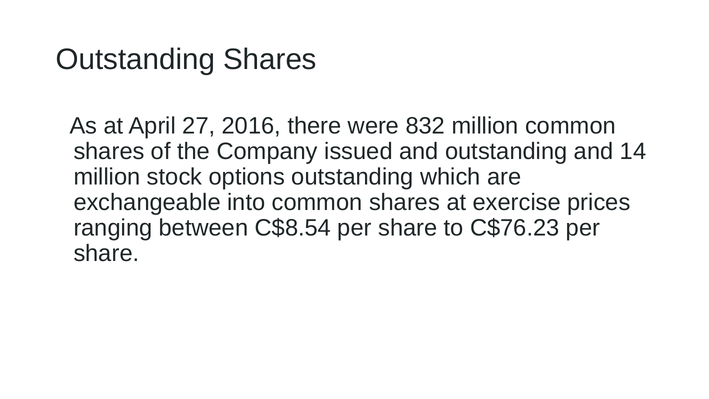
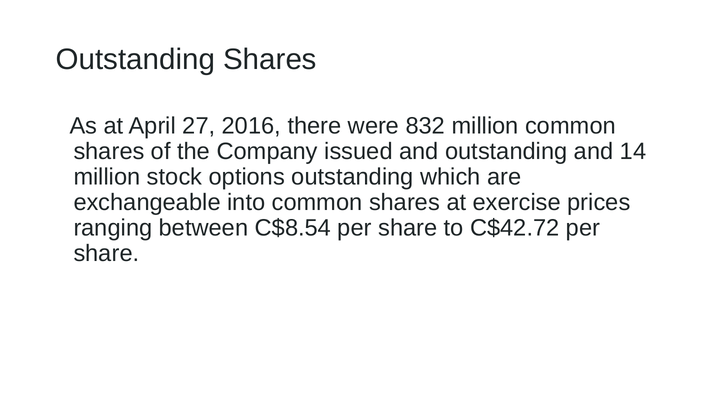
C$76.23: C$76.23 -> C$42.72 (515, 228)
